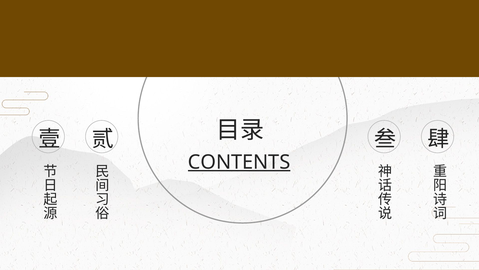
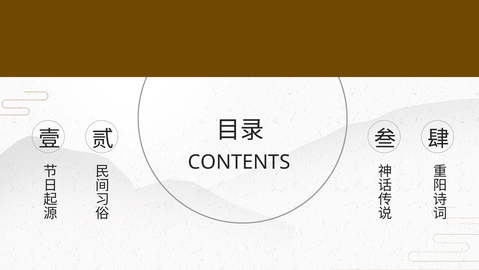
CONTENTS underline: present -> none (239, 162)
